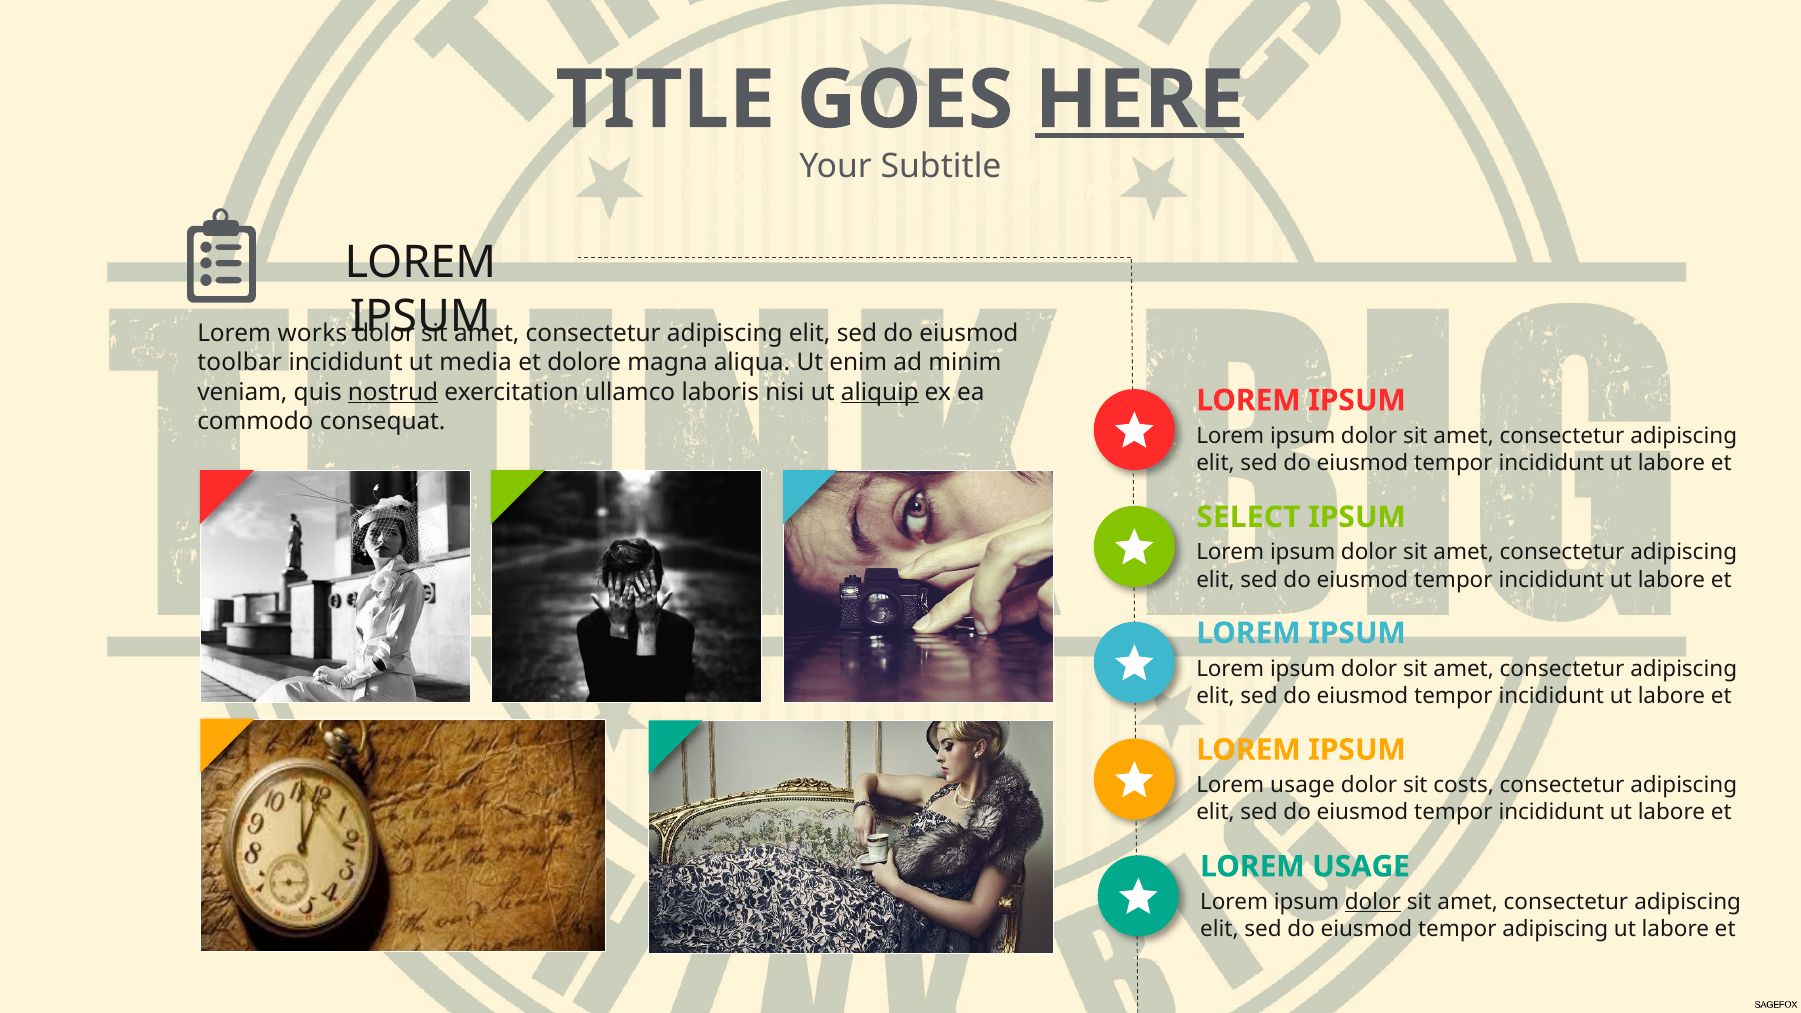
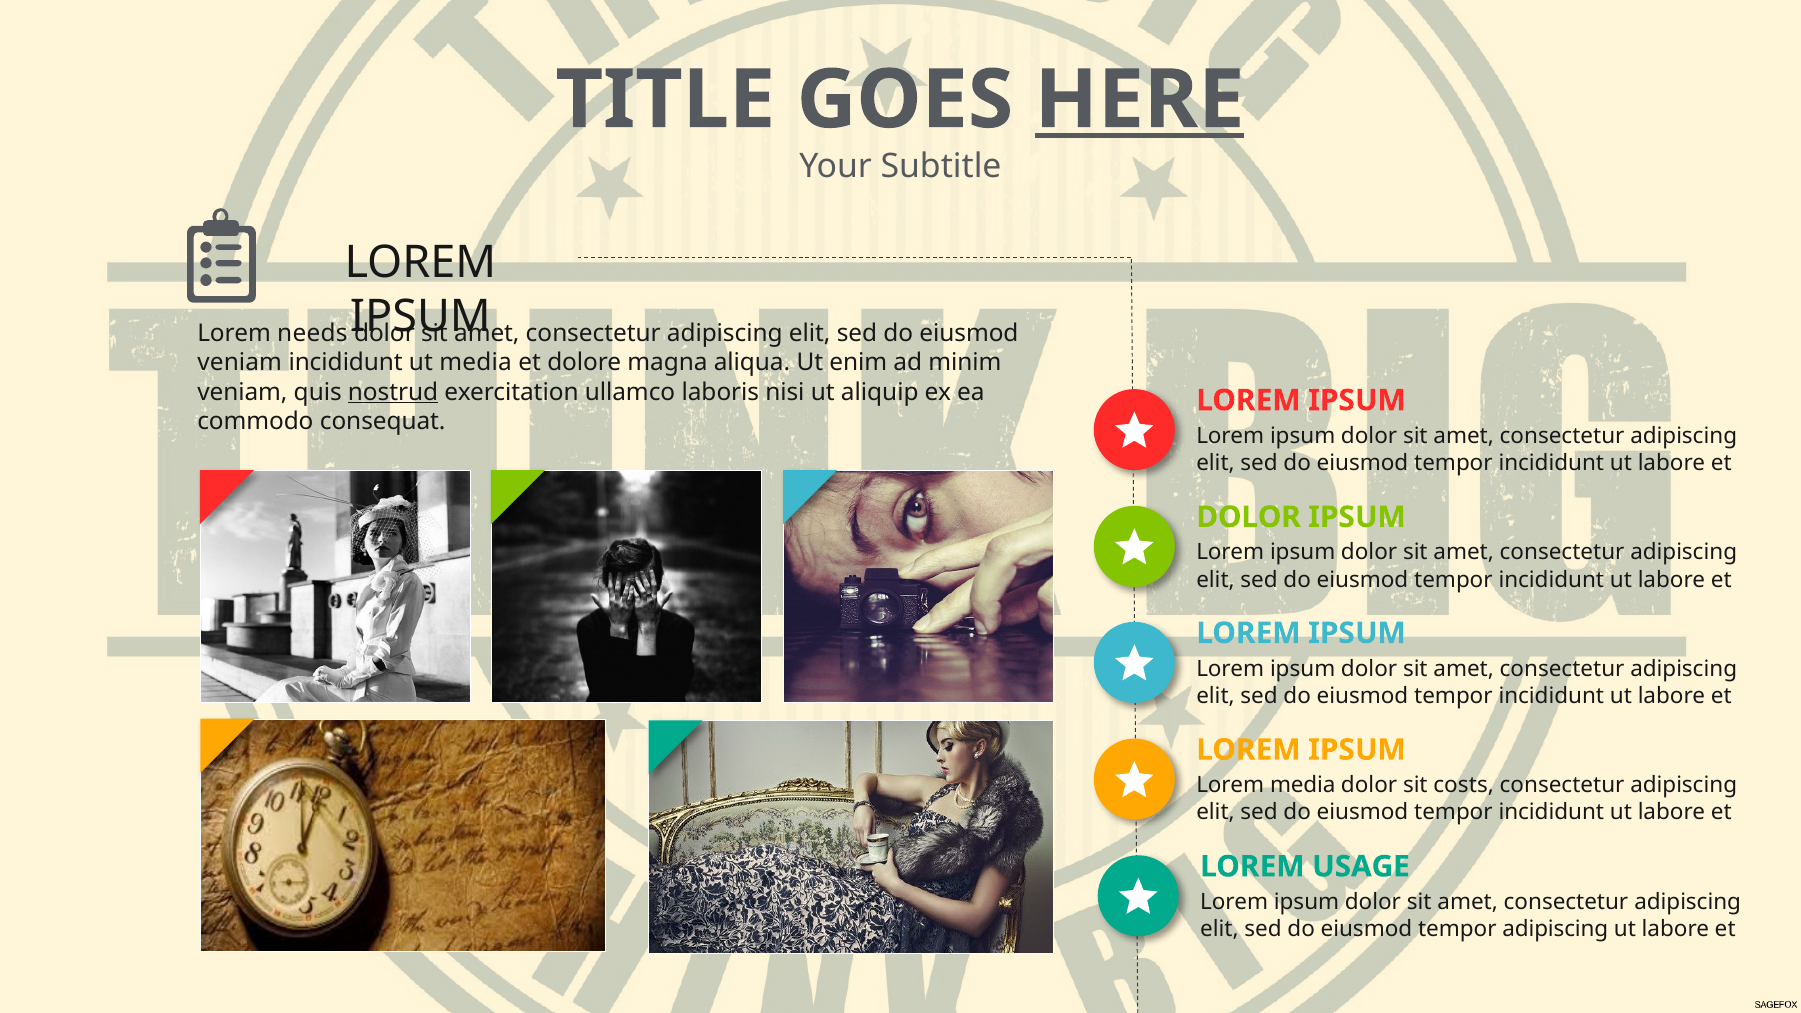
works: works -> needs (312, 334)
toolbar: toolbar -> veniam (240, 363)
aliquip underline: present -> none (880, 392)
SELECT: SELECT -> DOLOR (1249, 517)
usage: usage -> media (1303, 785)
dolor underline: present -> none (1373, 902)
